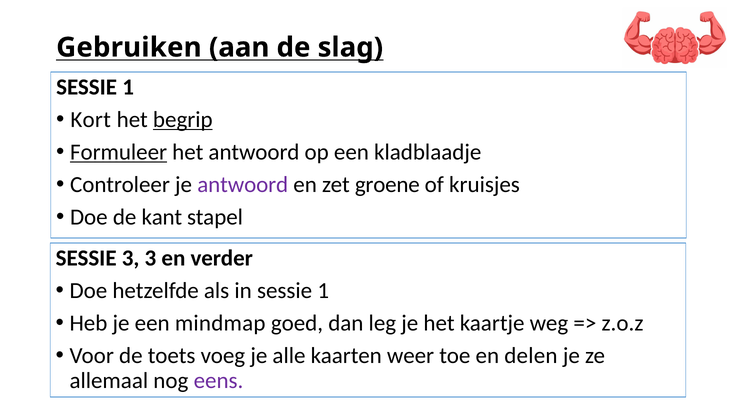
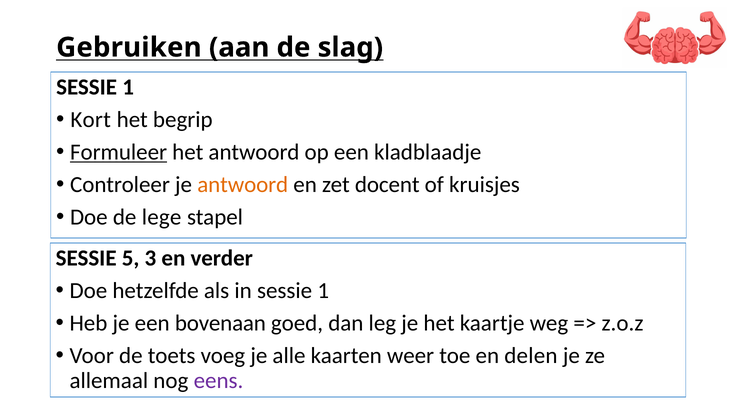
begrip underline: present -> none (183, 120)
antwoord colour: purple -> orange (243, 185)
groene: groene -> docent (387, 185)
kant: kant -> lege (162, 217)
SESSIE 3: 3 -> 5 (131, 259)
mindmap: mindmap -> bovenaan (220, 324)
